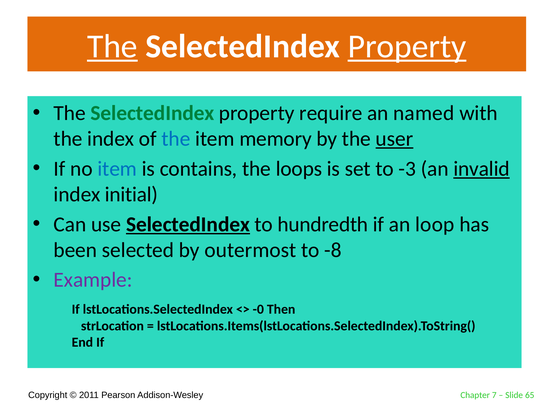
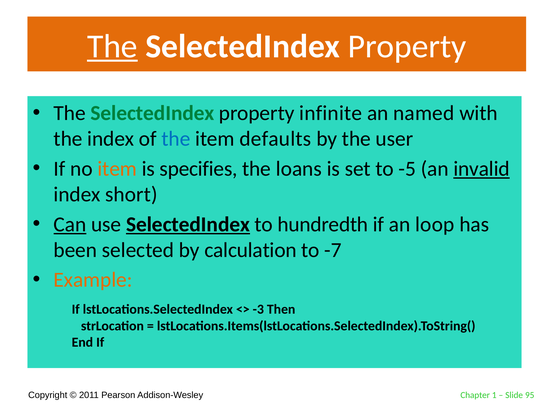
Property underline: present -> none (407, 46)
require: require -> infinite (331, 113)
memory: memory -> defaults (275, 139)
user underline: present -> none (394, 139)
item colour: blue -> orange (117, 169)
contains: contains -> specifies (199, 169)
loops: loops -> loans (299, 169)
-3: -3 -> -5 (407, 169)
initial: initial -> short (131, 194)
Can underline: none -> present (70, 224)
outermost: outermost -> calculation (251, 250)
-8: -8 -> -7 (333, 250)
Example colour: purple -> orange (93, 280)
-0: -0 -> -3 (258, 309)
7: 7 -> 1 (494, 395)
65: 65 -> 95 (530, 395)
